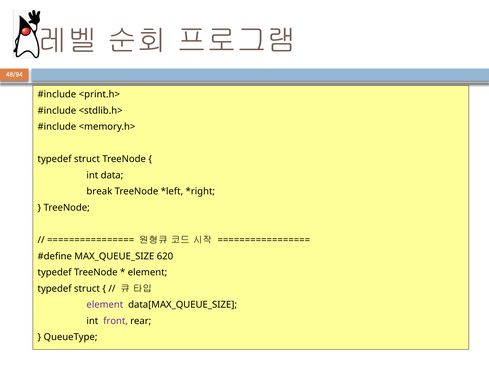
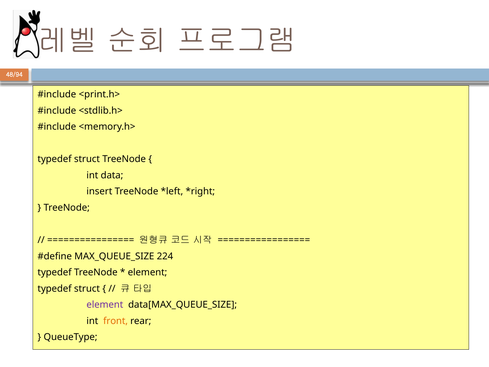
break: break -> insert (99, 191)
620: 620 -> 224 (165, 256)
front colour: purple -> orange (116, 321)
